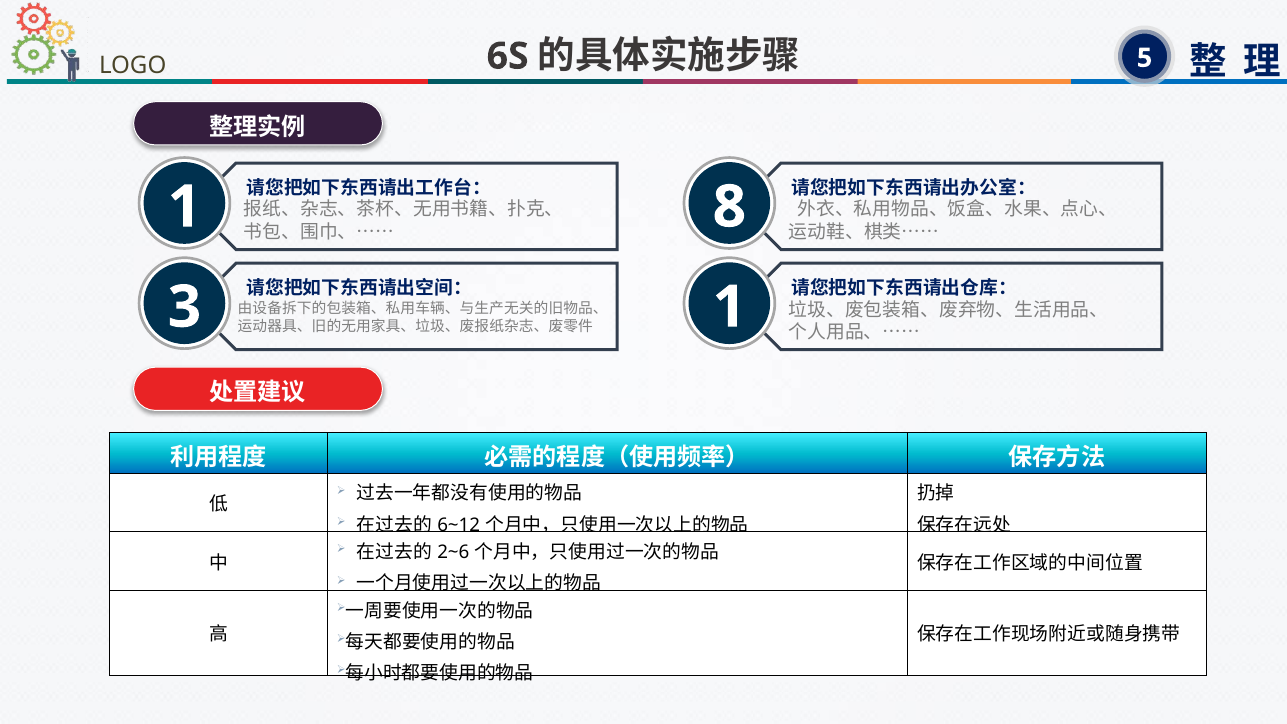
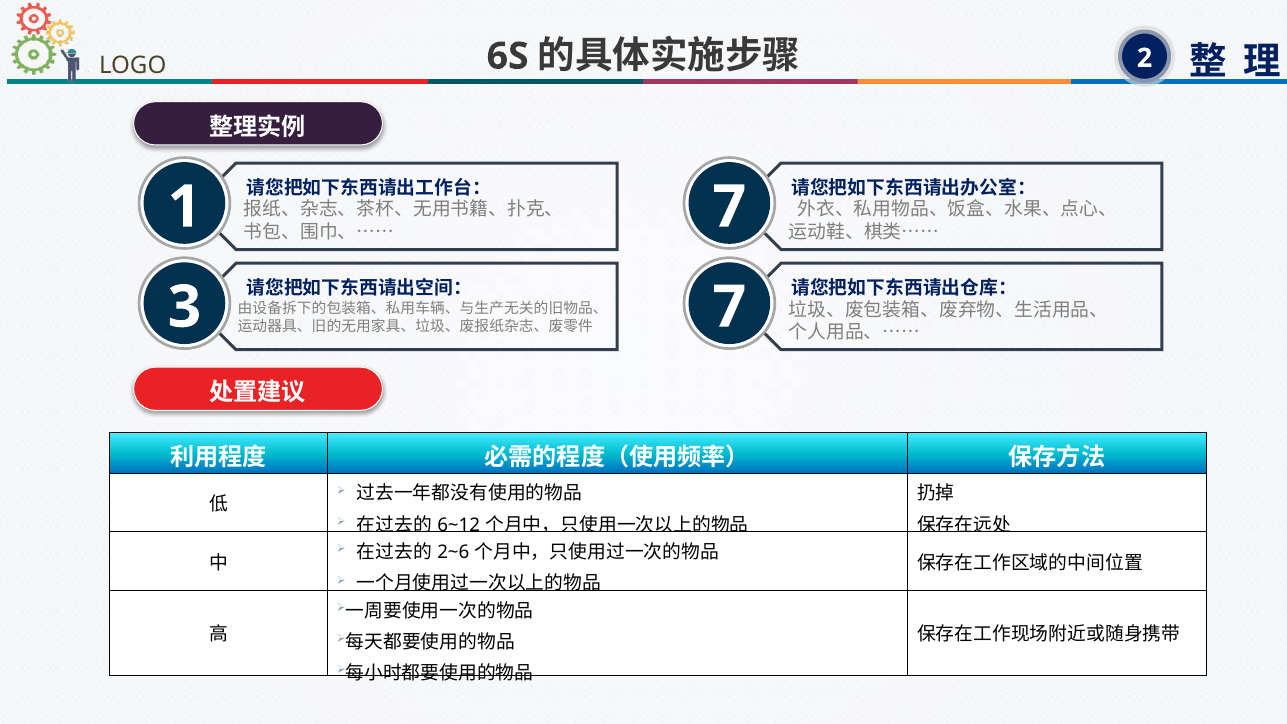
5: 5 -> 2 (1145, 58)
8: 8 -> 7 (729, 207)
1: 1 -> 7 (729, 307)
